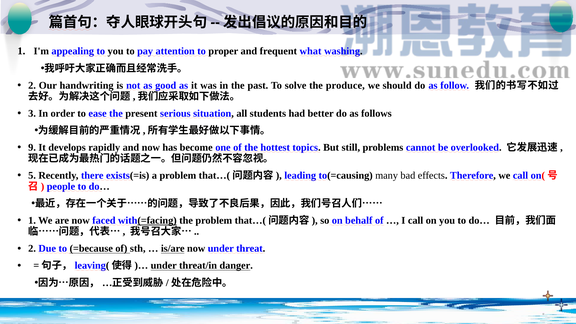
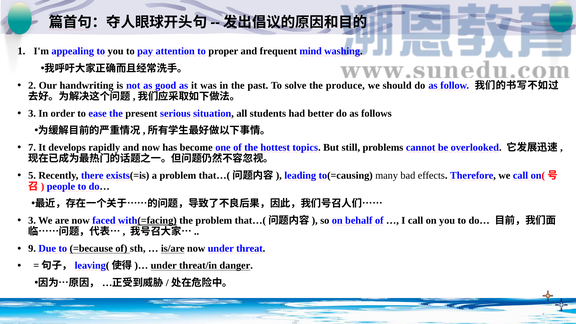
what: what -> mind (311, 51)
9: 9 -> 7 (32, 147)
1: 1 -> 3 (32, 221)
2: 2 -> 9 (32, 249)
